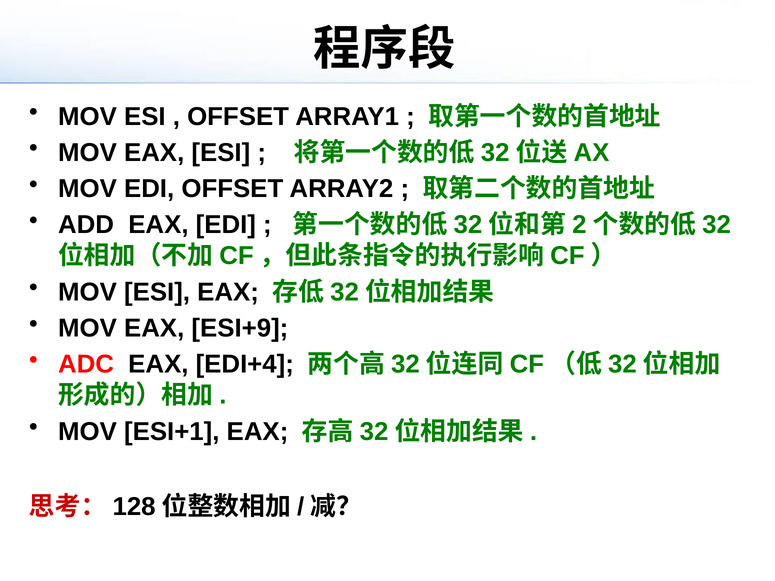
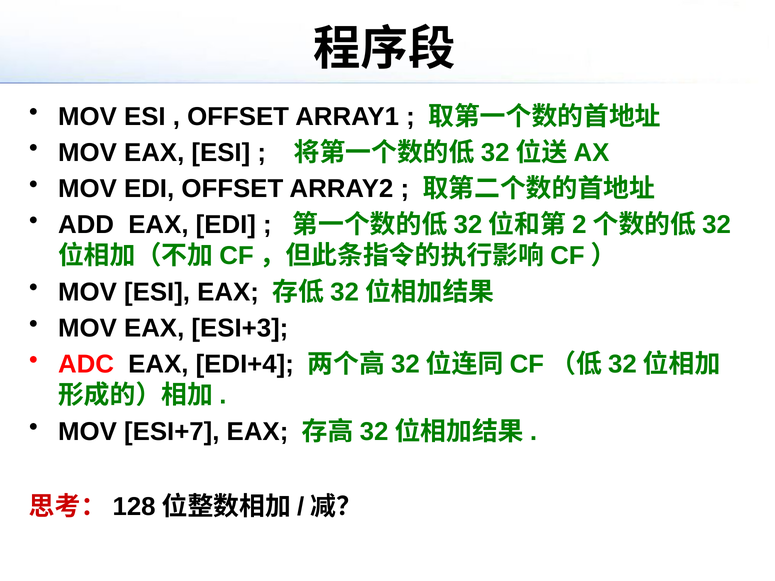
ESI+9: ESI+9 -> ESI+3 (240, 328)
ESI+1: ESI+1 -> ESI+7 (172, 432)
